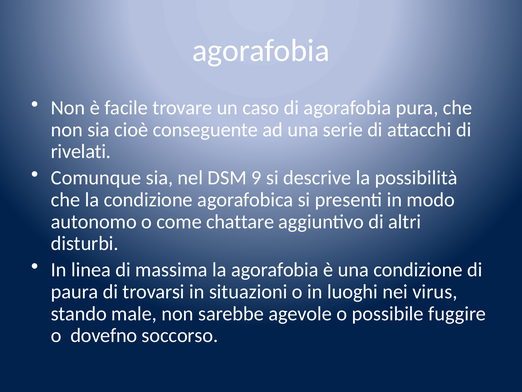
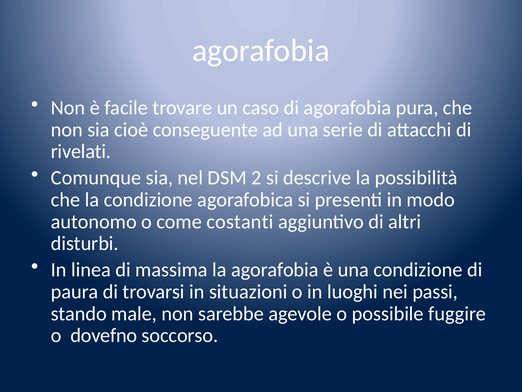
9: 9 -> 2 (256, 178)
chattare: chattare -> costanti (240, 221)
virus: virus -> passi (435, 291)
